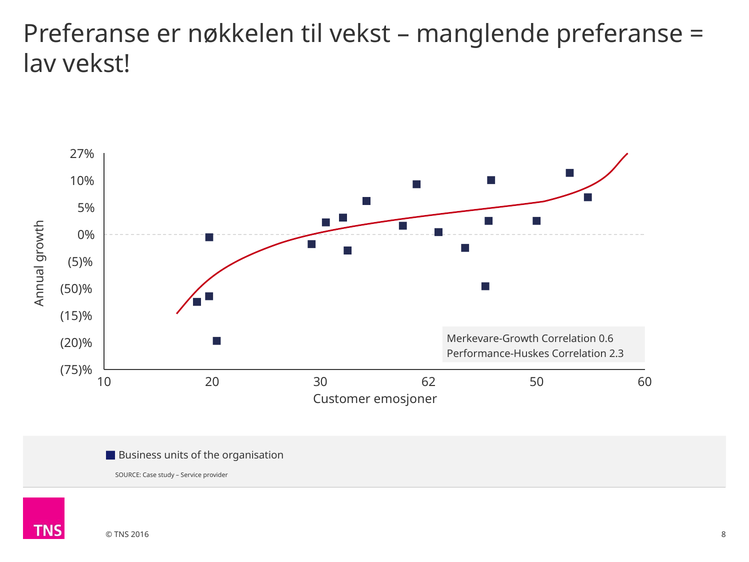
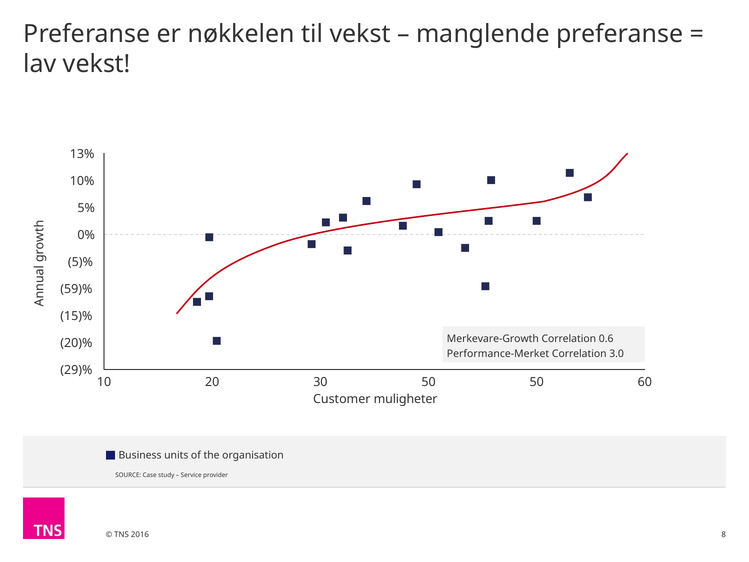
27%: 27% -> 13% (82, 154)
50)%: 50)% -> 59)% (76, 289)
Performance-Huskes: Performance-Huskes -> Performance-Merket (498, 354)
2.3: 2.3 -> 3.0 (617, 354)
75)%: 75)% -> 29)% (76, 370)
30 62: 62 -> 50 (429, 382)
emosjoner: emosjoner -> muligheter (406, 399)
